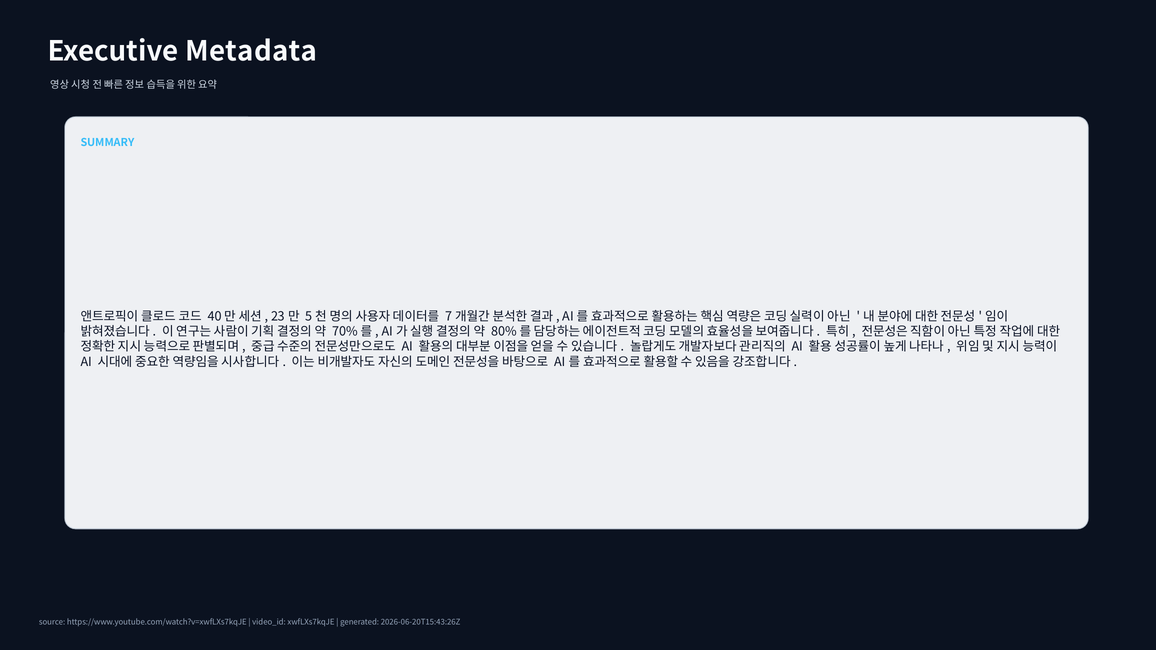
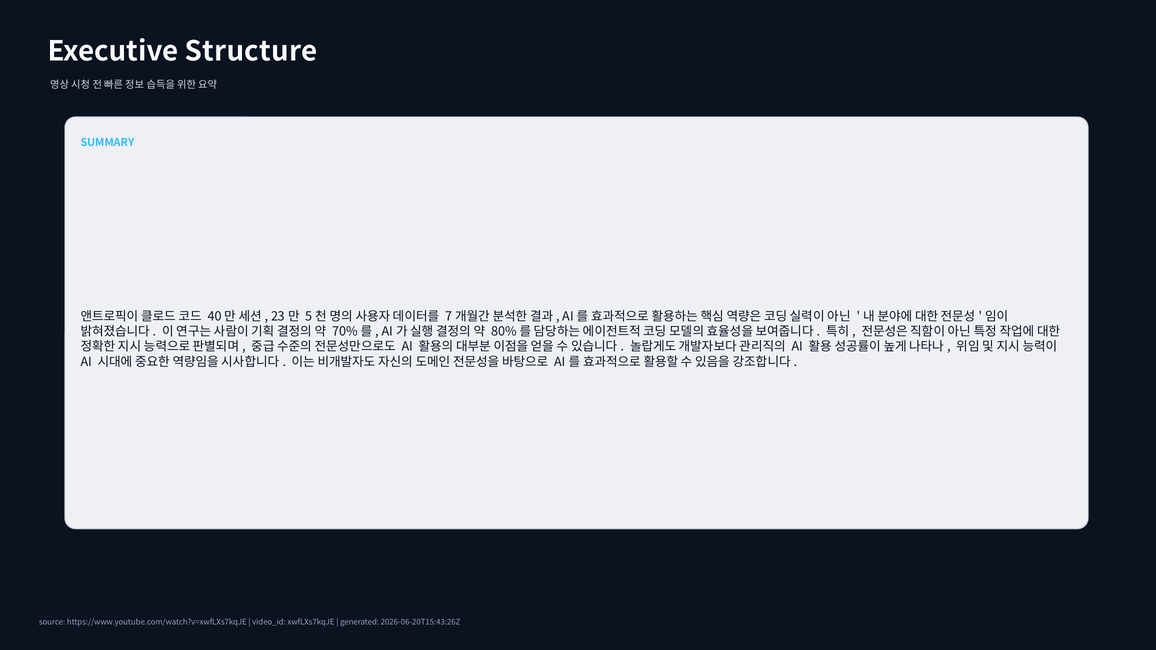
Metadata: Metadata -> Structure (251, 52)
